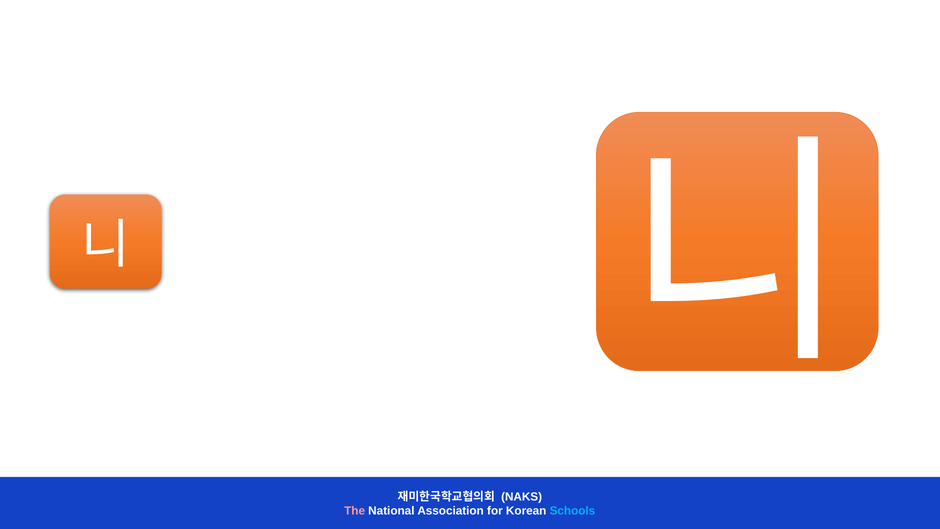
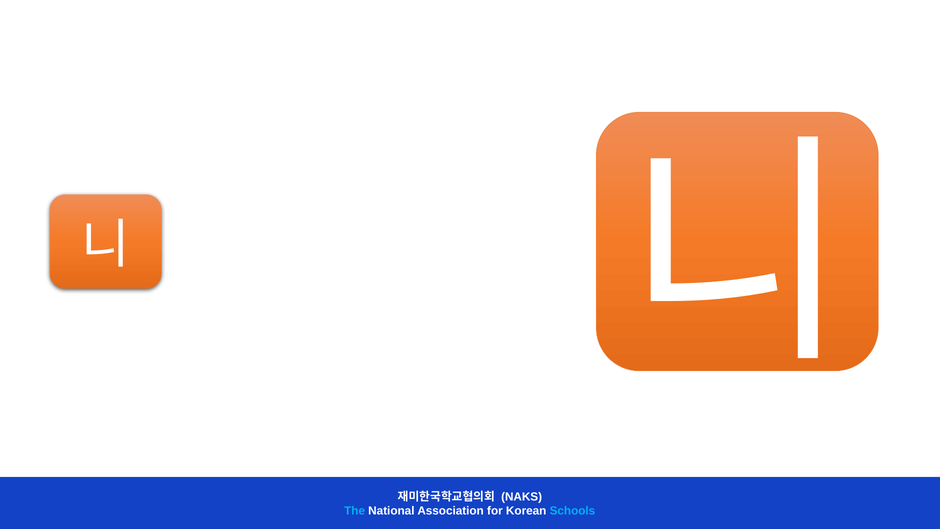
The colour: pink -> light blue (355, 511)
